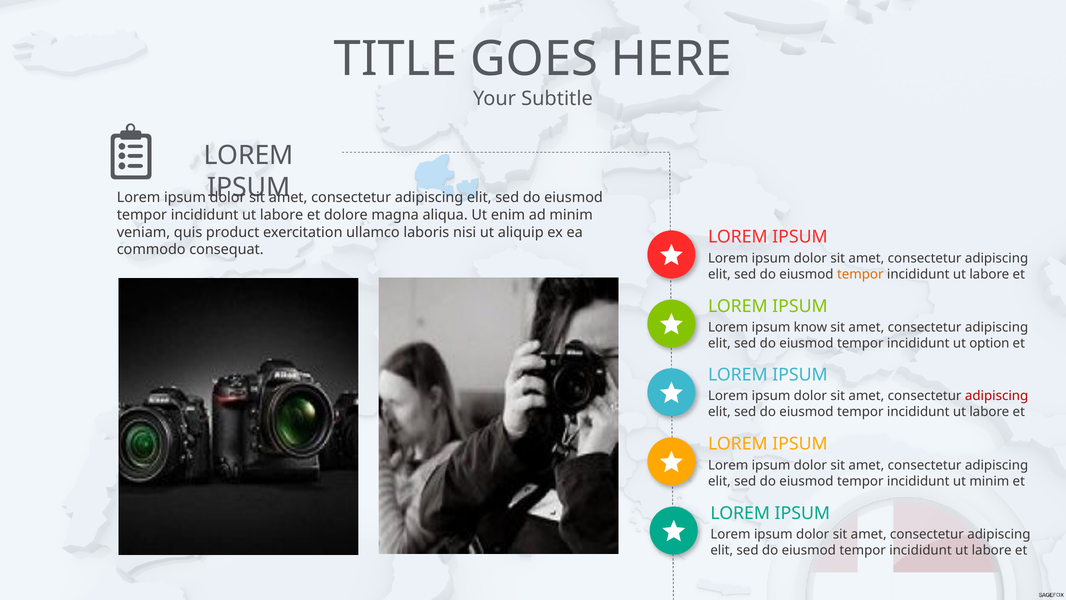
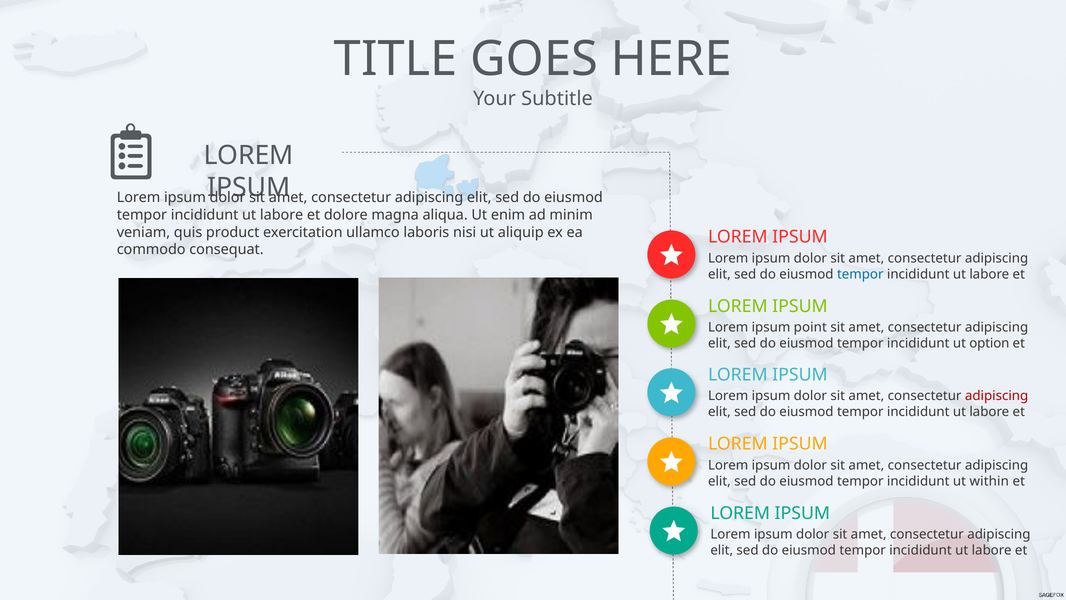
tempor colour: orange -> blue (860, 274)
know: know -> point (810, 327)
ut minim: minim -> within (989, 481)
